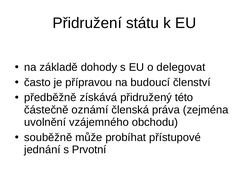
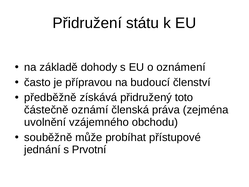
delegovat: delegovat -> oznámení (181, 67)
této: této -> toto (184, 97)
